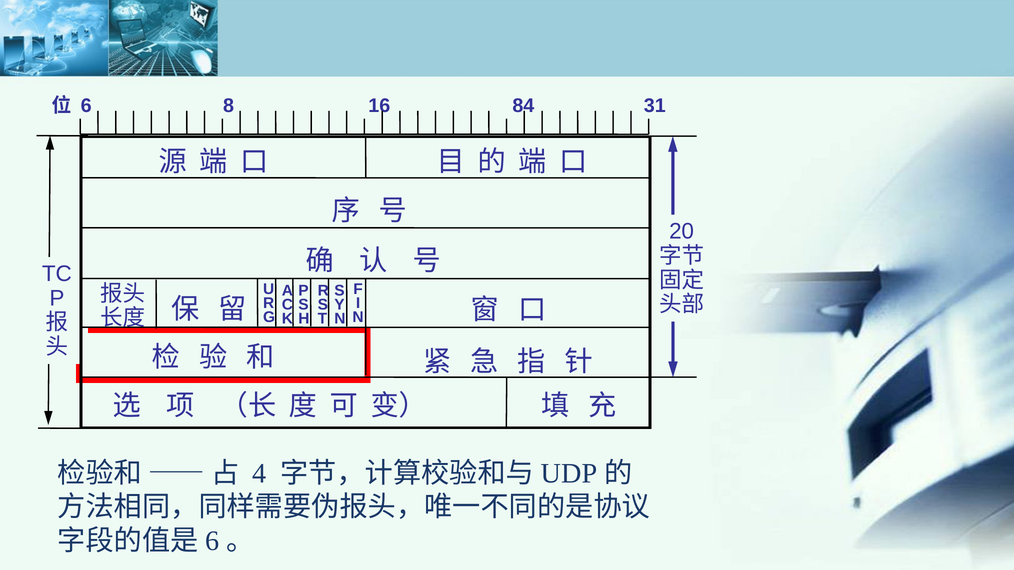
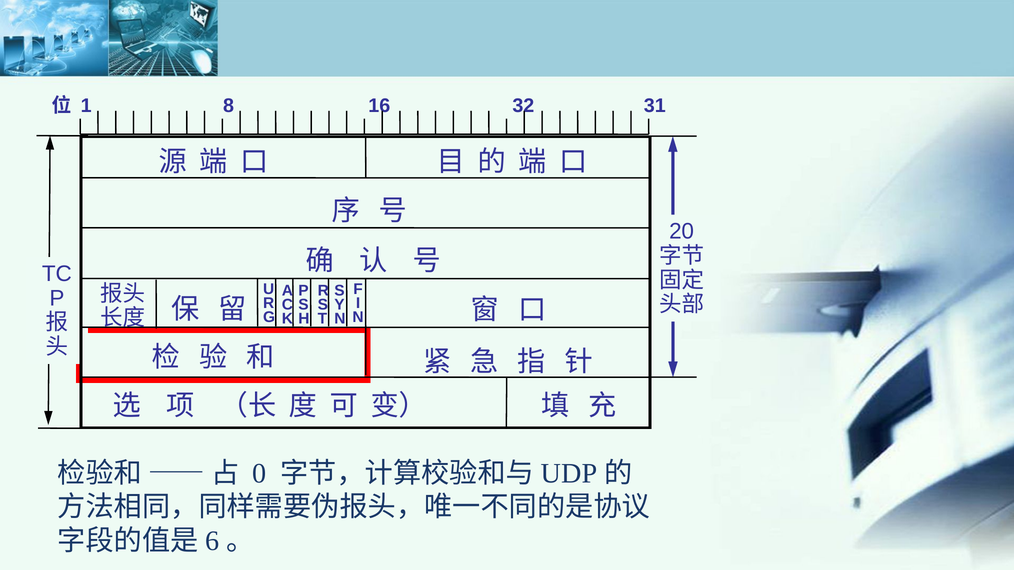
6: 6 -> 1 (86, 106)
84: 84 -> 32 (523, 106)
4: 4 -> 0 (259, 474)
